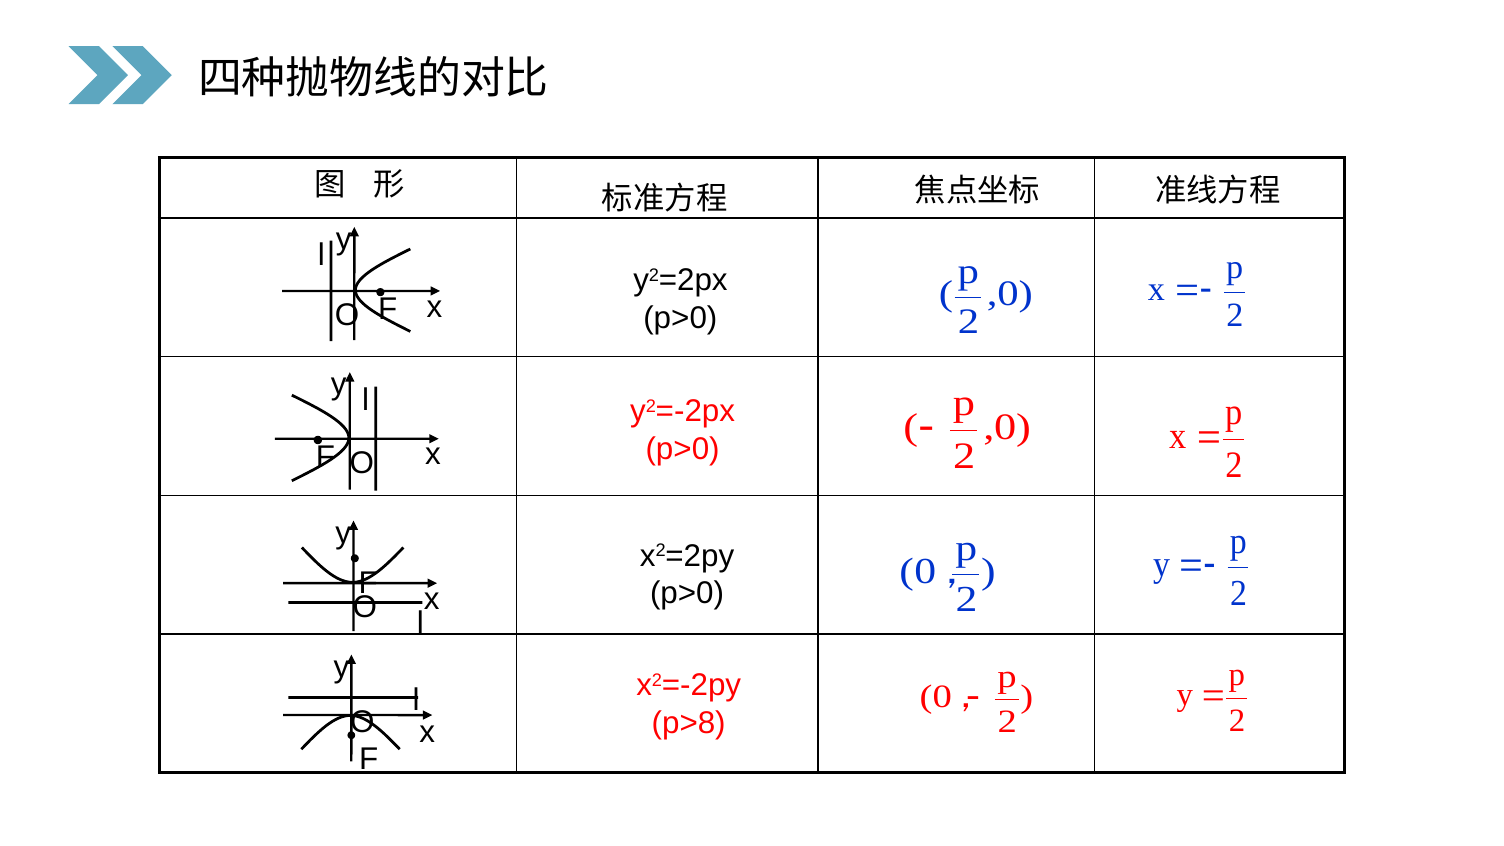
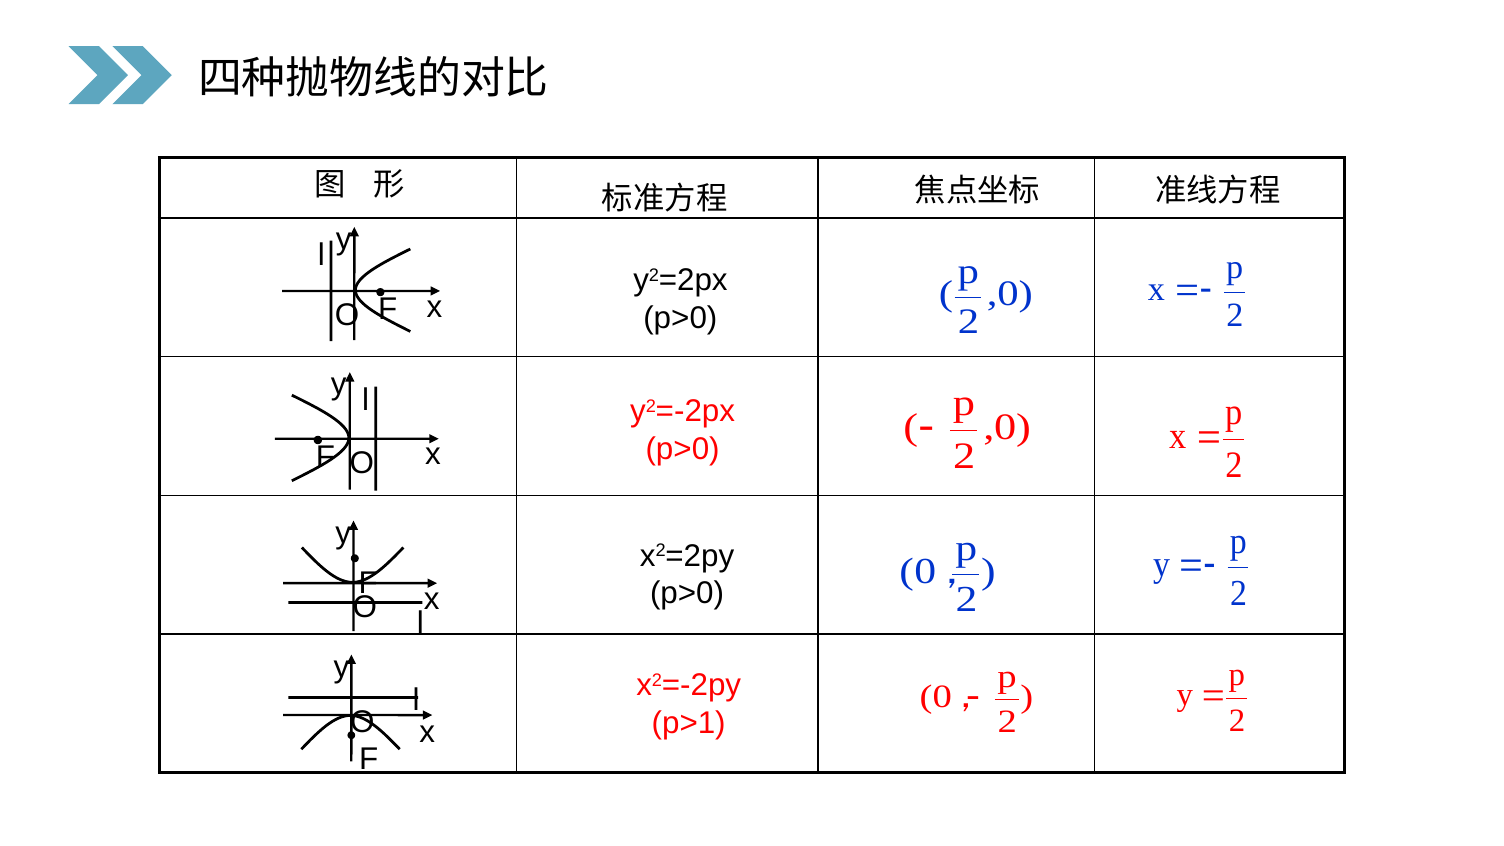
p>8: p>8 -> p>1 (689, 723)
